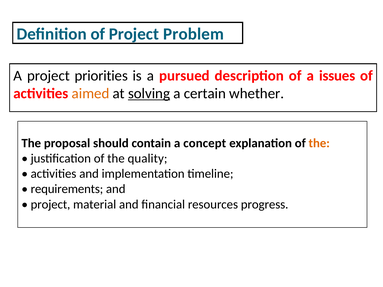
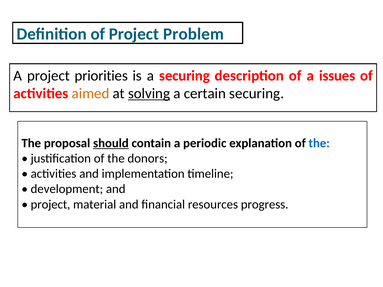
a pursued: pursued -> securing (185, 76)
certain whether: whether -> securing (257, 94)
should underline: none -> present (111, 143)
concept: concept -> periodic (205, 143)
the colour: orange -> blue (319, 143)
quality: quality -> donors (148, 159)
requirements: requirements -> development (67, 189)
